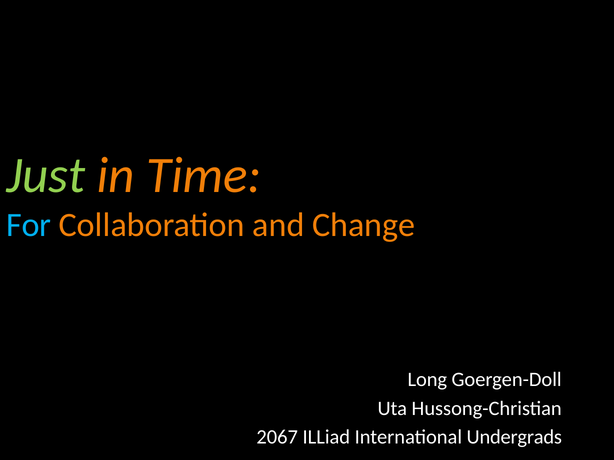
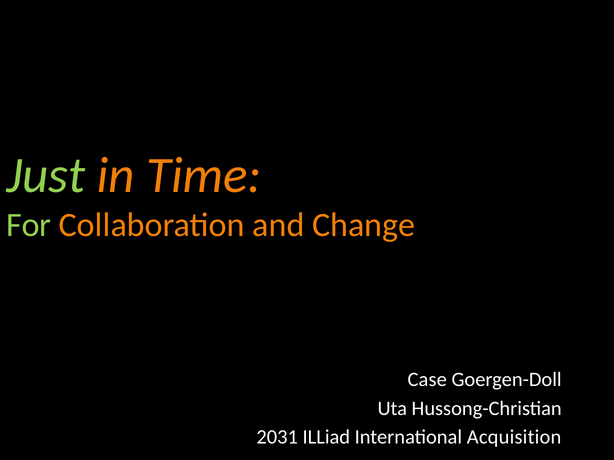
For colour: light blue -> light green (29, 225)
Long: Long -> Case (427, 380)
2067: 2067 -> 2031 (277, 437)
Undergrads: Undergrads -> Acquisition (514, 437)
